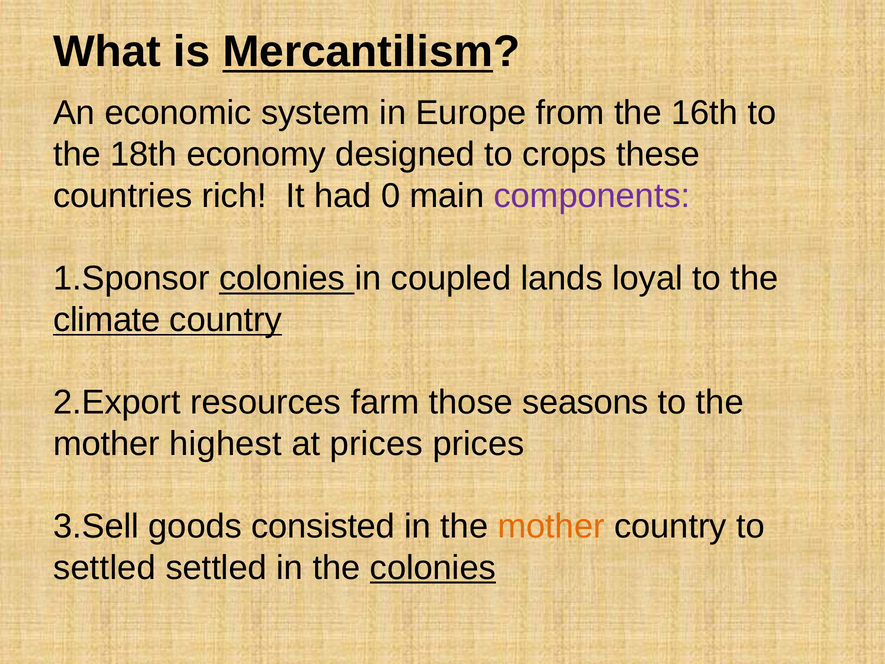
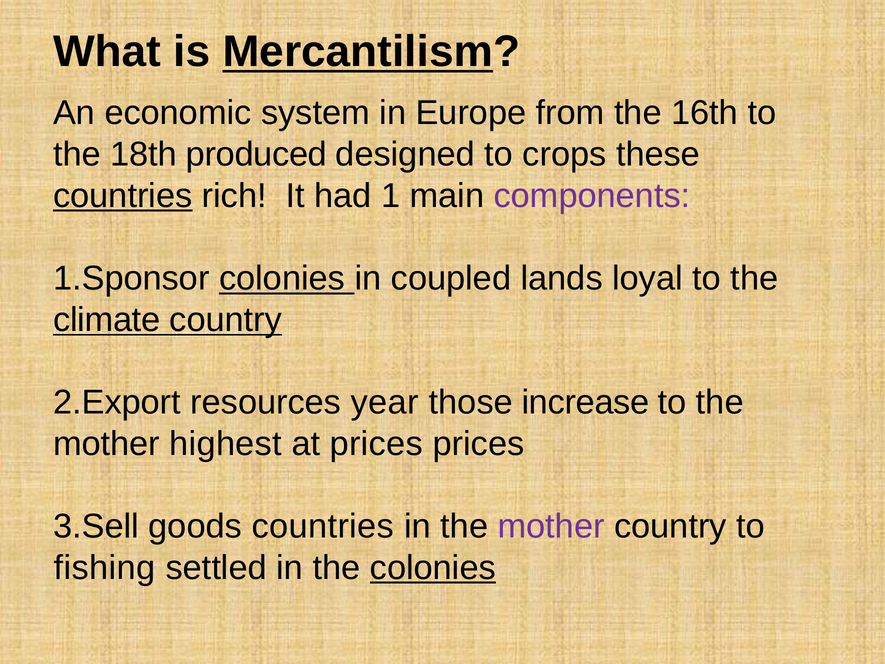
economy: economy -> produced (256, 154)
countries underline: none -> present (123, 196)
0: 0 -> 1 (391, 196)
farm: farm -> year (385, 402)
seasons: seasons -> increase (586, 402)
goods consisted: consisted -> countries (323, 526)
mother colour: orange -> purple (551, 526)
settled: settled -> fishing (105, 568)
